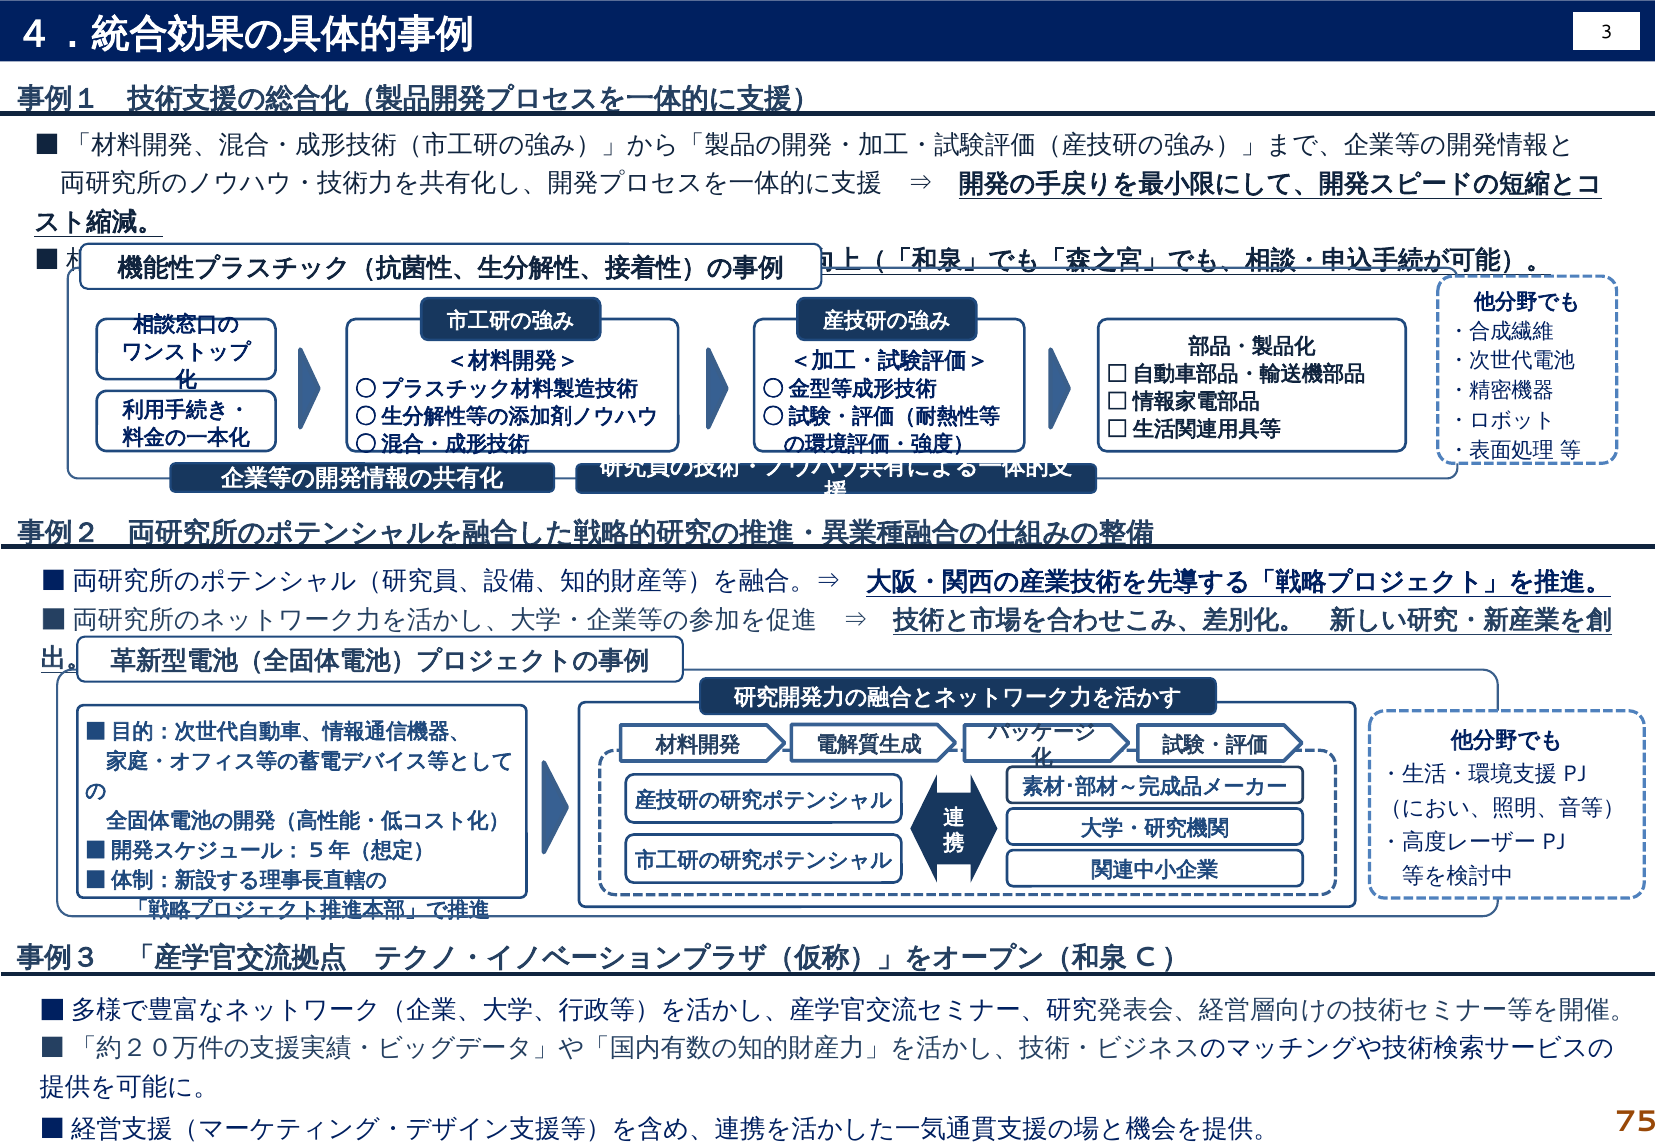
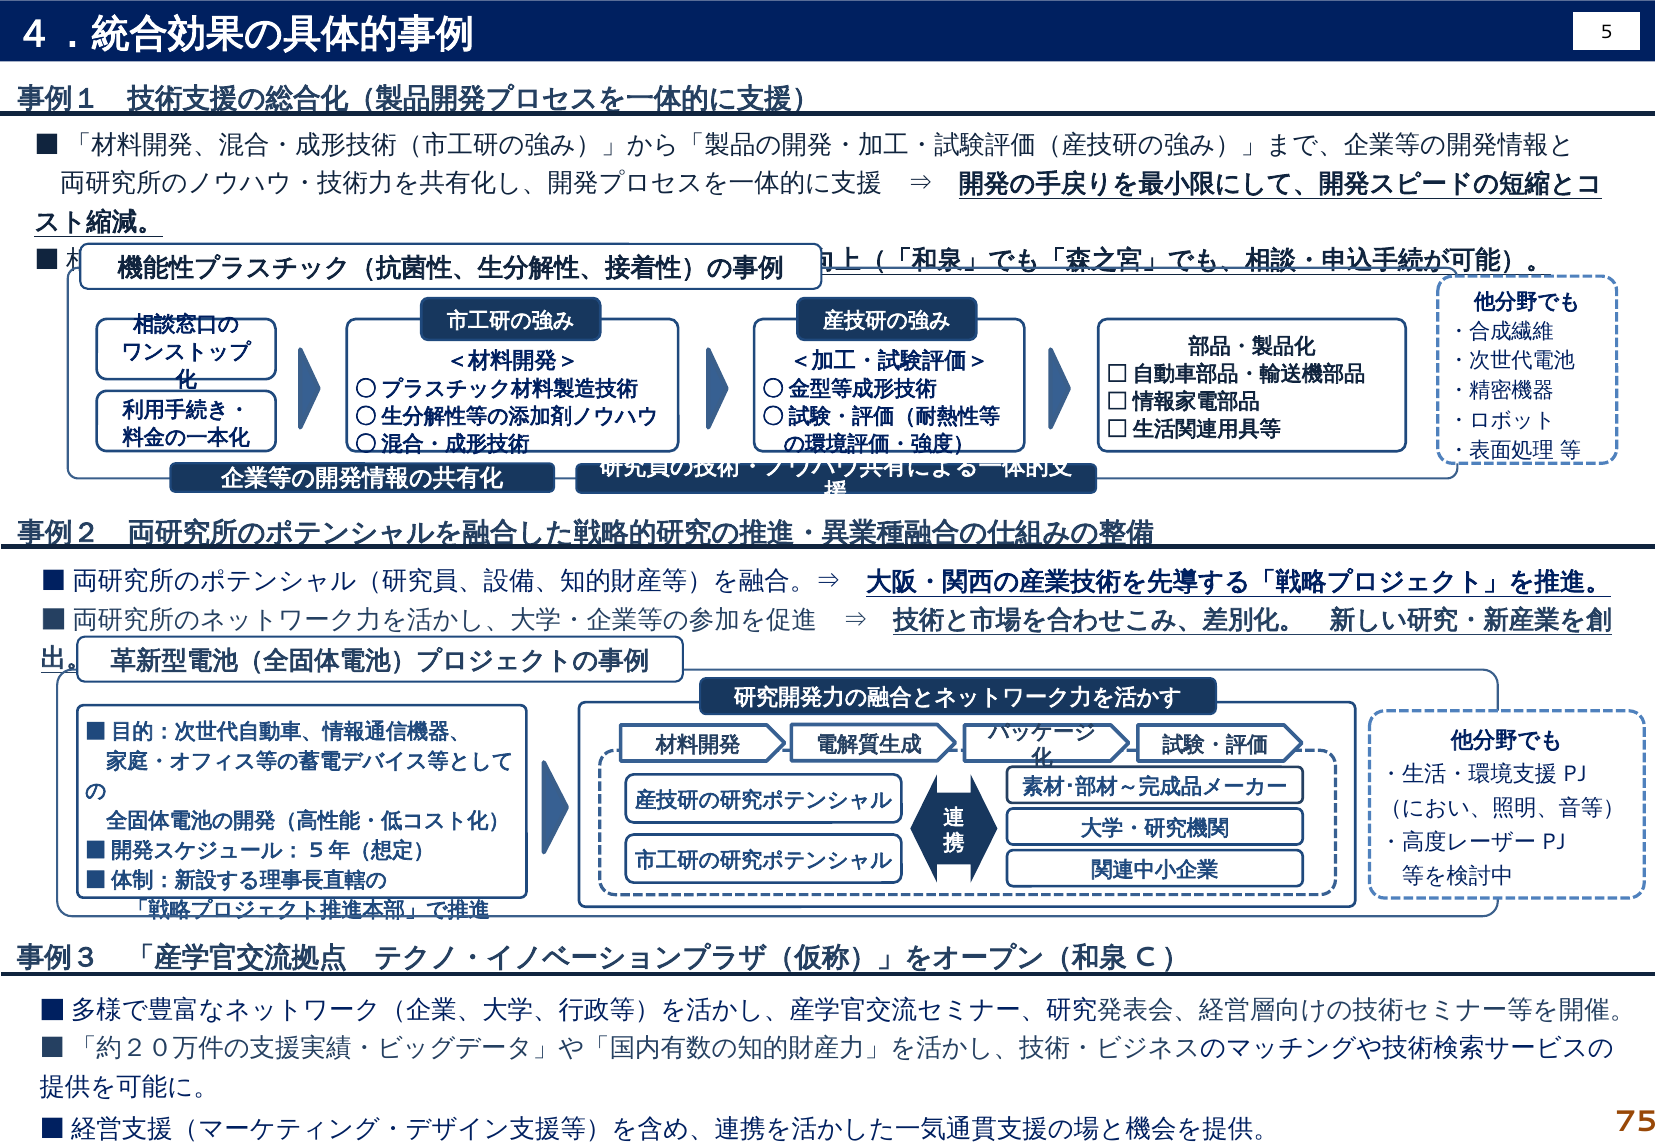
3: 3 -> 5 (1607, 32)
